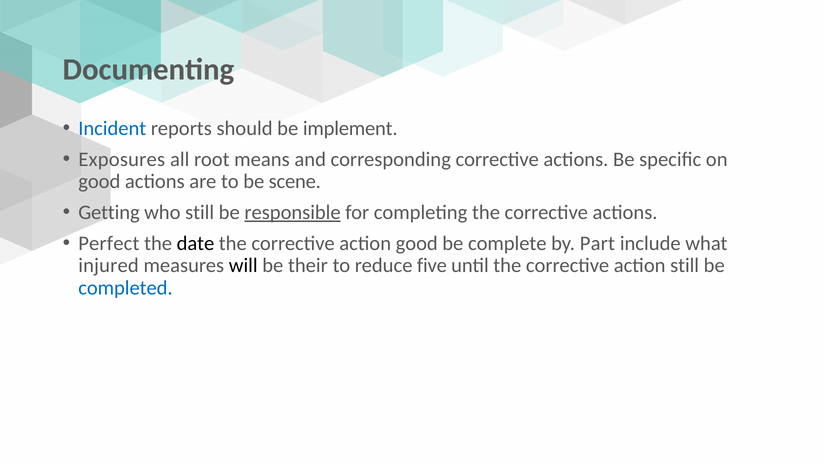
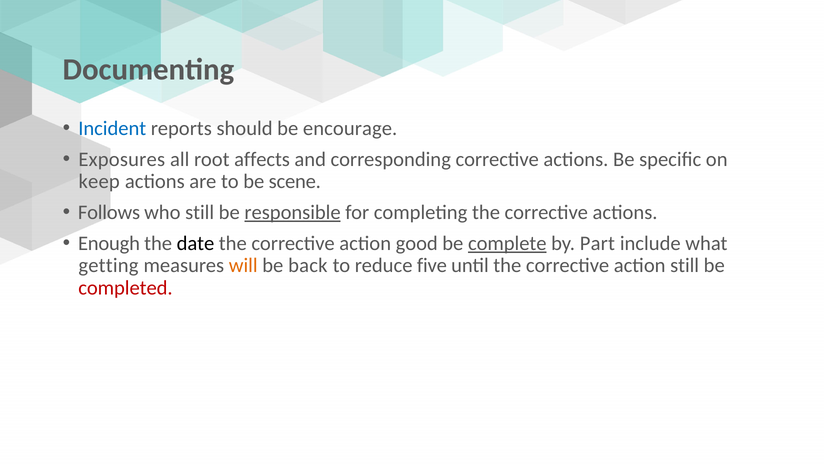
implement: implement -> encourage (350, 128)
means: means -> affects (262, 159)
good: good -> keep (99, 181)
Getting: Getting -> Follows (109, 212)
Perfect: Perfect -> Enough (109, 243)
complete underline: none -> present (507, 243)
injured: injured -> getting (108, 265)
will colour: black -> orange (243, 265)
their: their -> back (308, 265)
completed colour: blue -> red (125, 288)
